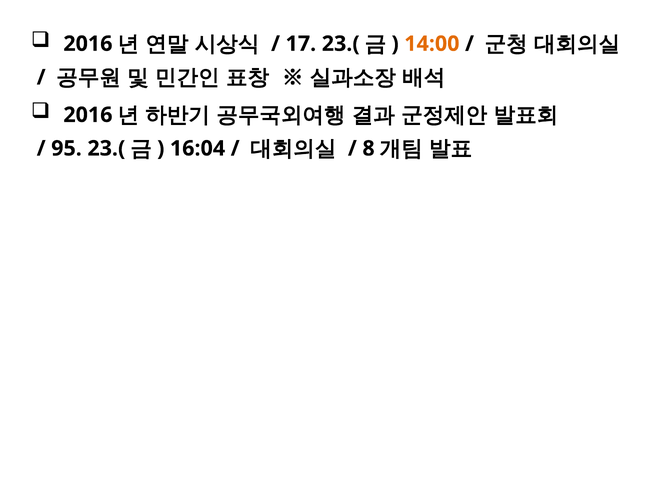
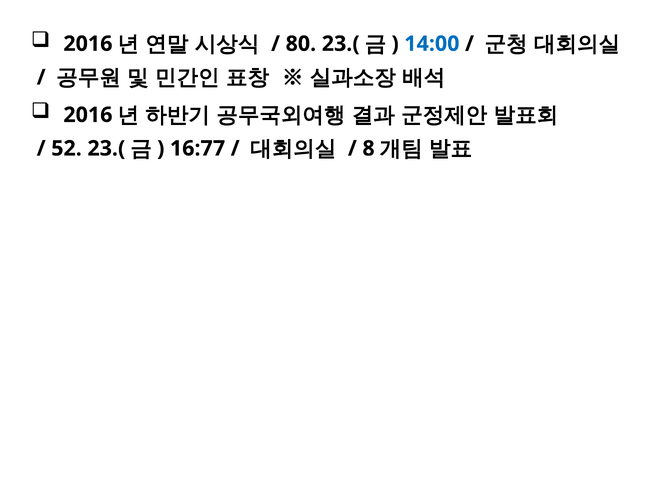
17: 17 -> 80 (301, 44)
14:00 colour: orange -> blue (432, 44)
95: 95 -> 52 (67, 148)
16:04: 16:04 -> 16:77 (198, 148)
